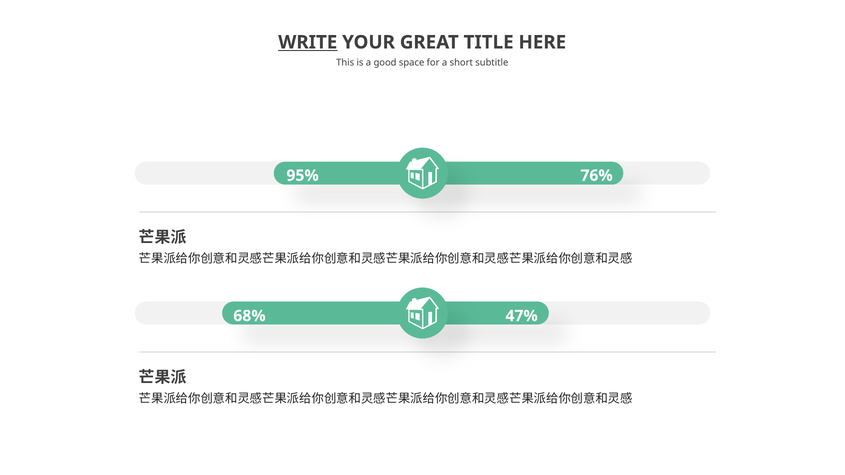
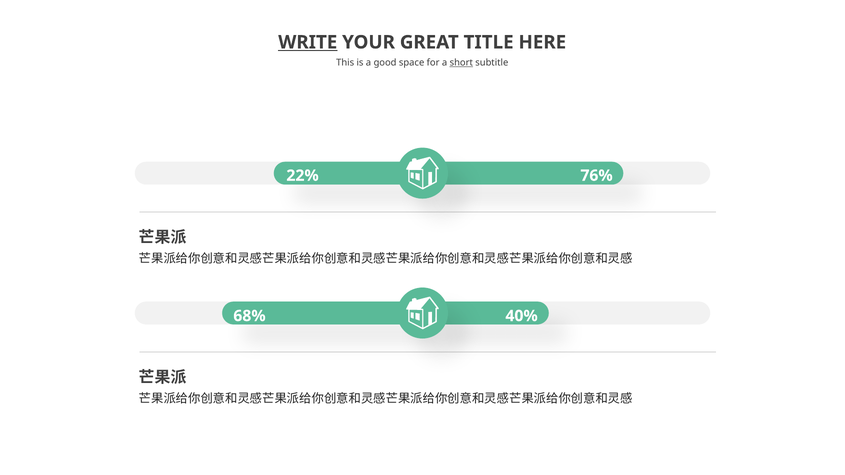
short underline: none -> present (461, 63)
95%: 95% -> 22% (303, 176)
47%: 47% -> 40% (522, 316)
